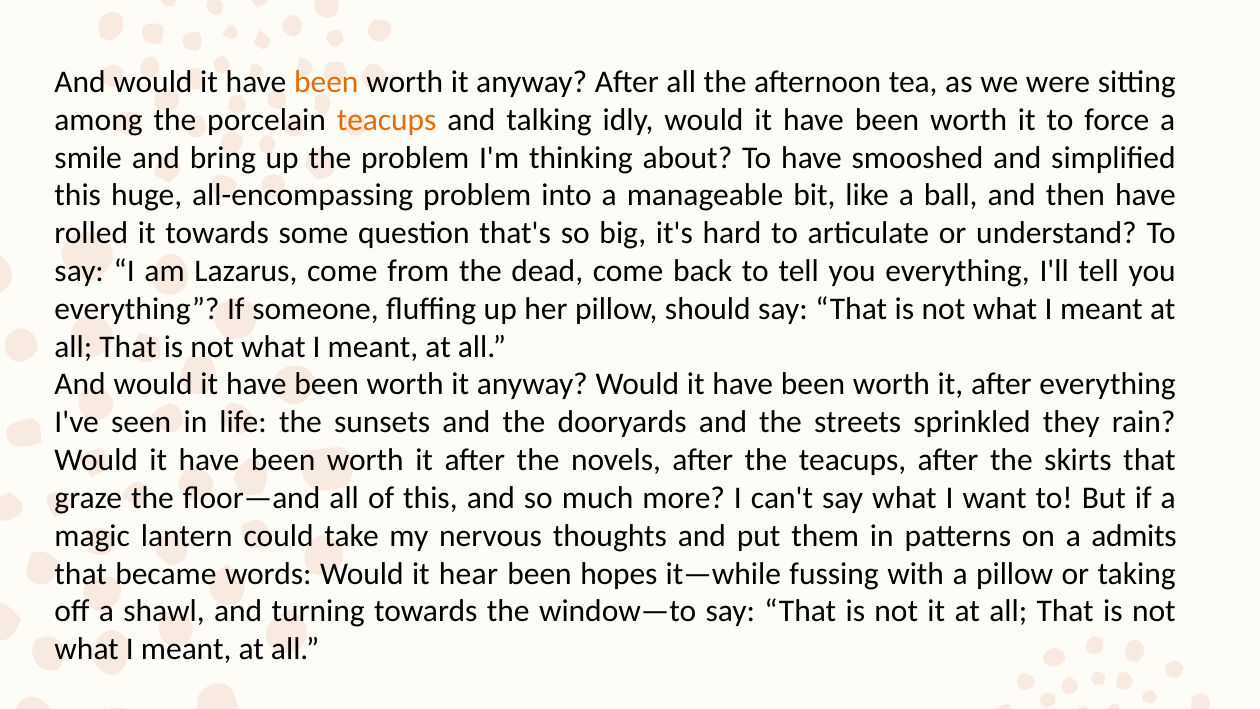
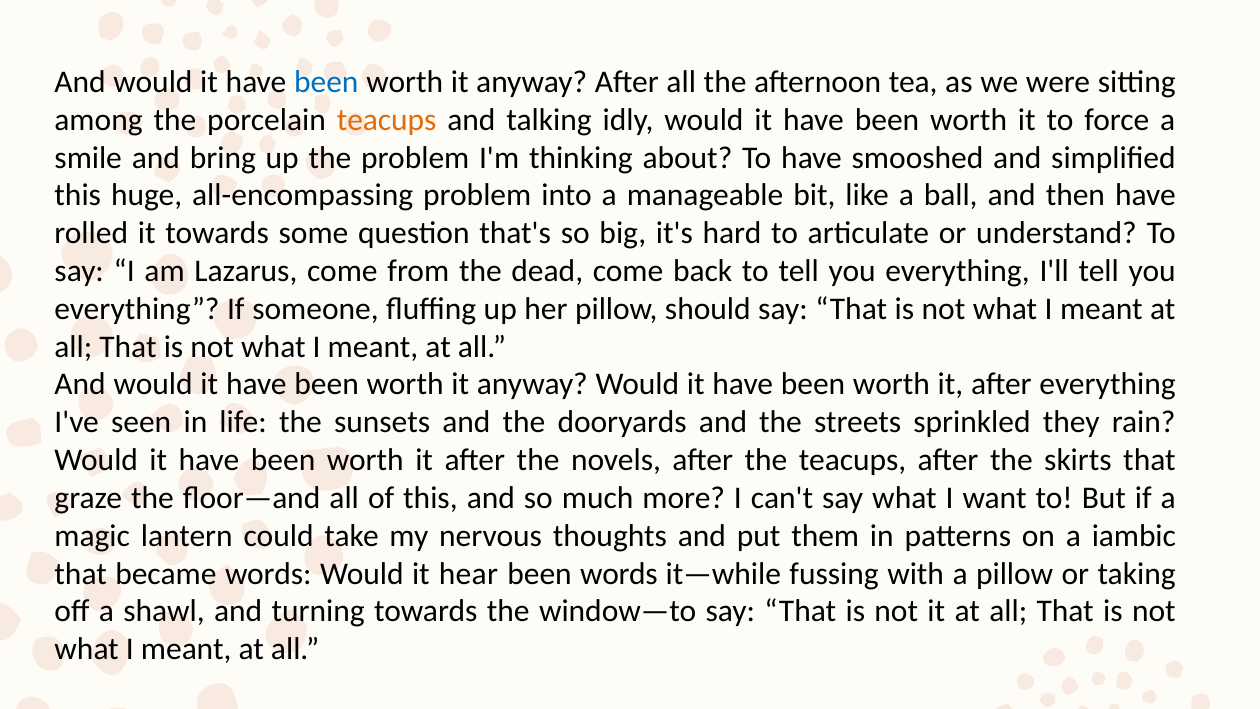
been colour: orange -> blue (326, 82)
admits: admits -> iambic (1134, 536)
been hopes: hopes -> words (619, 573)
